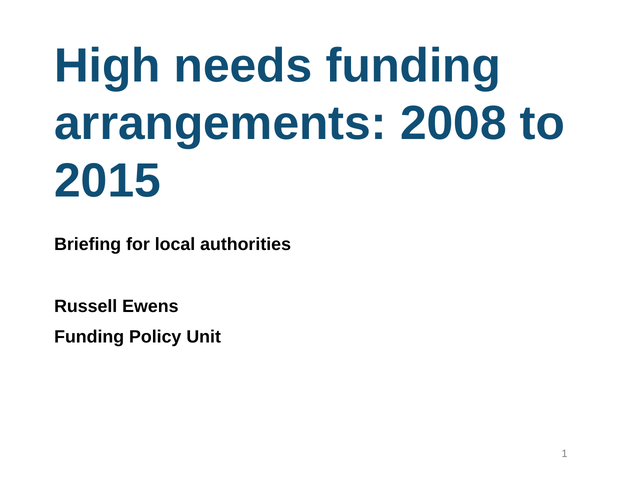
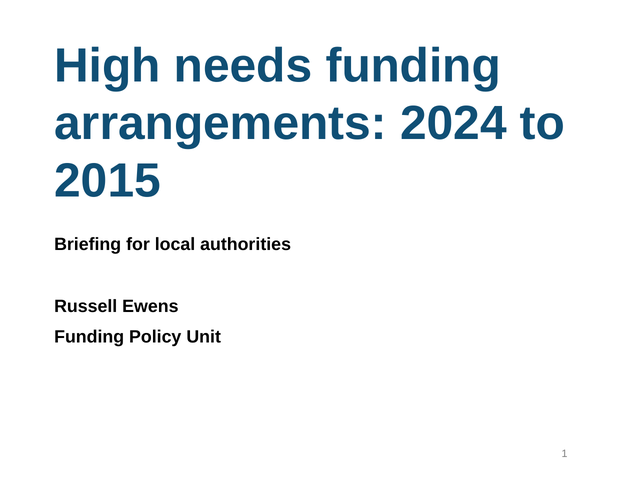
2008: 2008 -> 2024 (453, 123)
